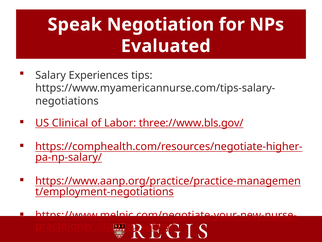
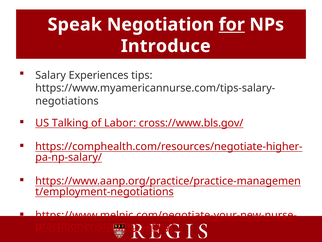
for underline: none -> present (232, 25)
Evaluated: Evaluated -> Introduce (166, 46)
Clinical: Clinical -> Talking (70, 123)
three://www.bls.gov/: three://www.bls.gov/ -> cross://www.bls.gov/ (191, 123)
